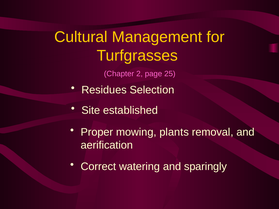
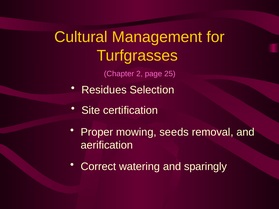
established: established -> certification (131, 110)
plants: plants -> seeds (174, 132)
